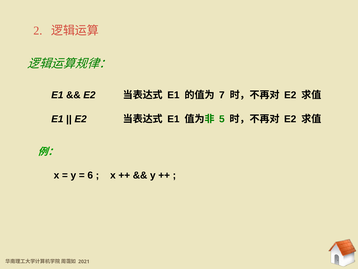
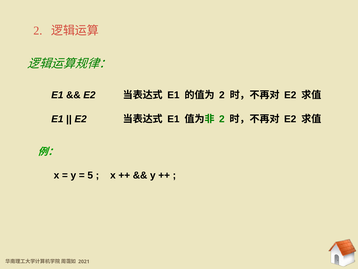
7: 7 -> 2 (222, 95)
5: 5 -> 2 (222, 119)
6: 6 -> 5 (90, 175)
